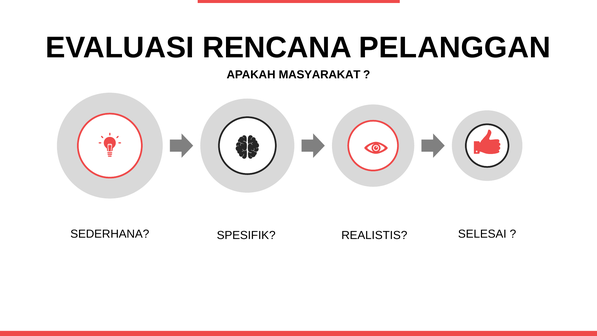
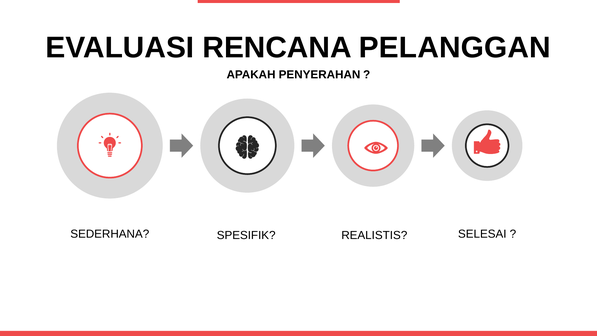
MASYARAKAT: MASYARAKAT -> PENYERAHAN (320, 75)
